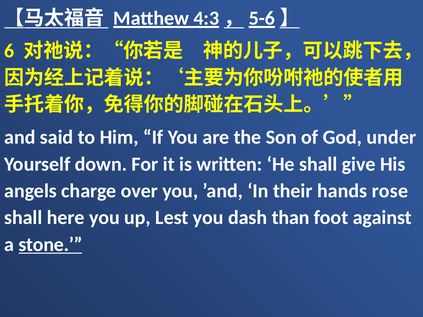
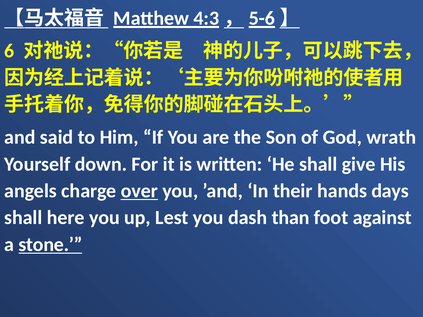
under: under -> wrath (391, 137)
over underline: none -> present (139, 191)
rose: rose -> days (390, 191)
